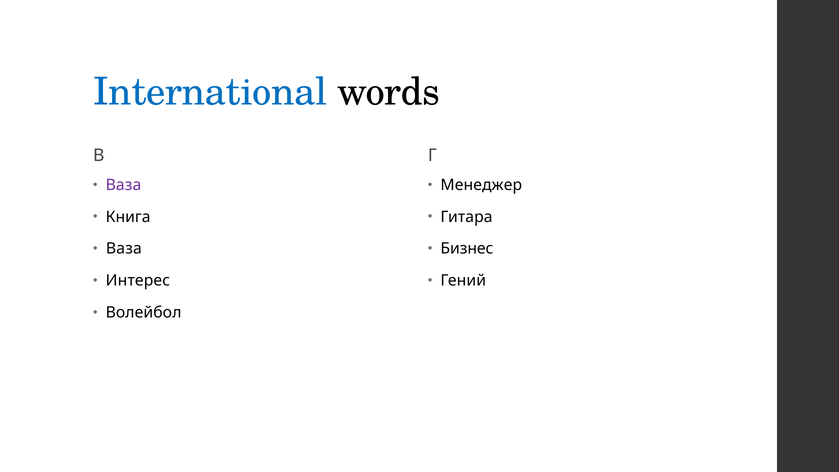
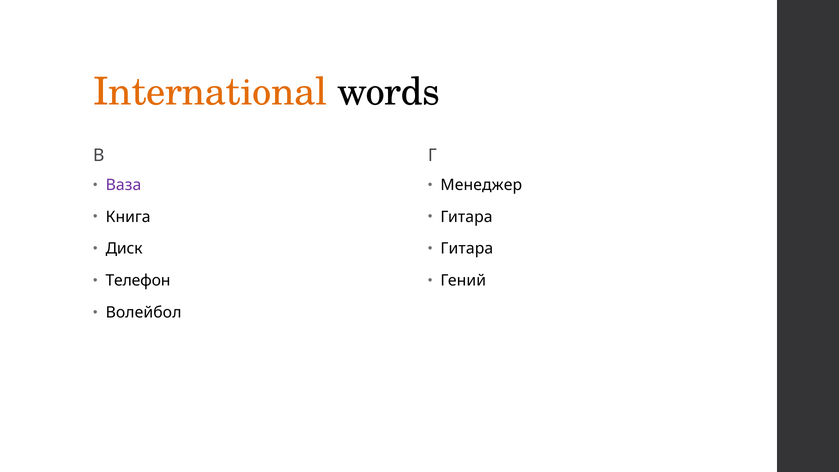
International colour: blue -> orange (210, 92)
Ваза: Ваза -> Диск (124, 249)
Бизнес: Бизнес -> Гитара (467, 249)
Интерес: Интерес -> Телефон (138, 281)
